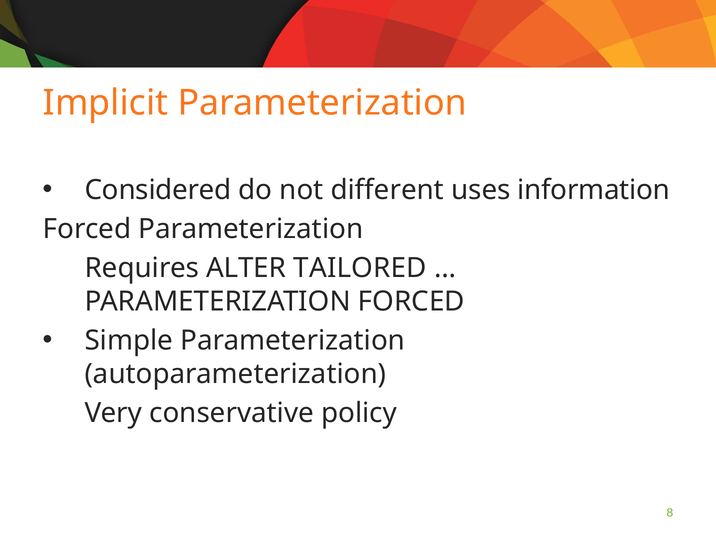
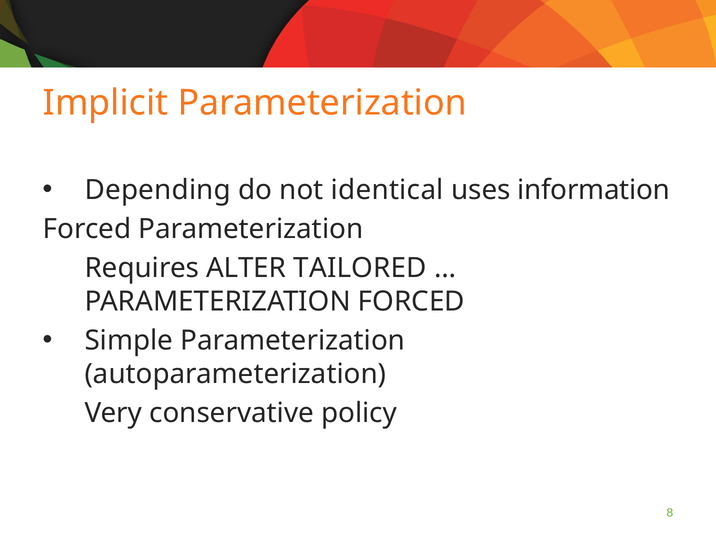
Considered: Considered -> Depending (158, 190)
different: different -> identical (387, 190)
